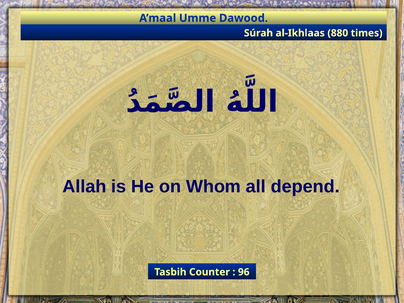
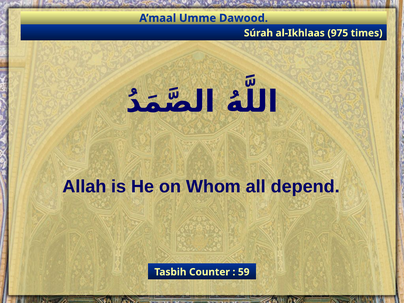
880: 880 -> 975 (338, 33)
96: 96 -> 59 (244, 272)
